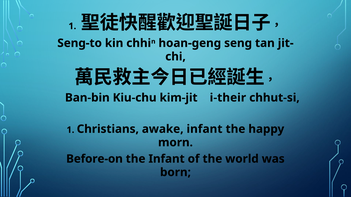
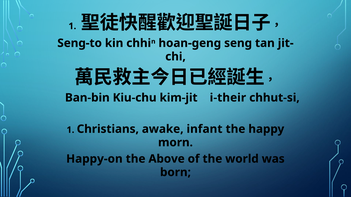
Before-on: Before-on -> Happy-on (94, 159)
the Infant: Infant -> Above (167, 159)
